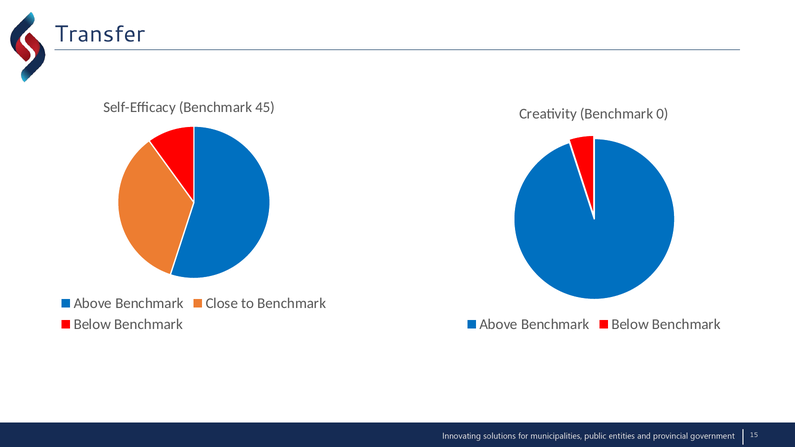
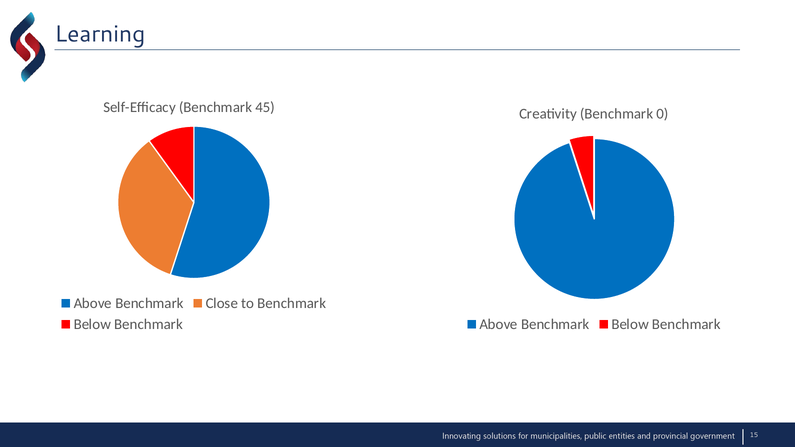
Transfer: Transfer -> Learning (100, 34)
